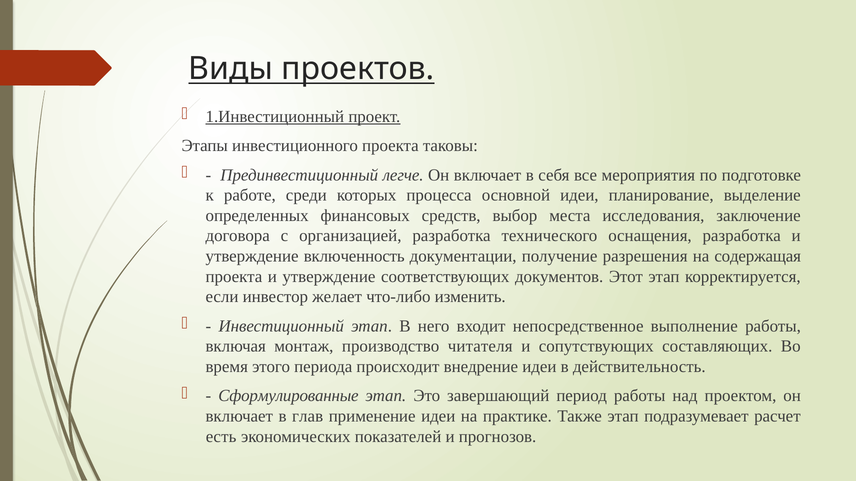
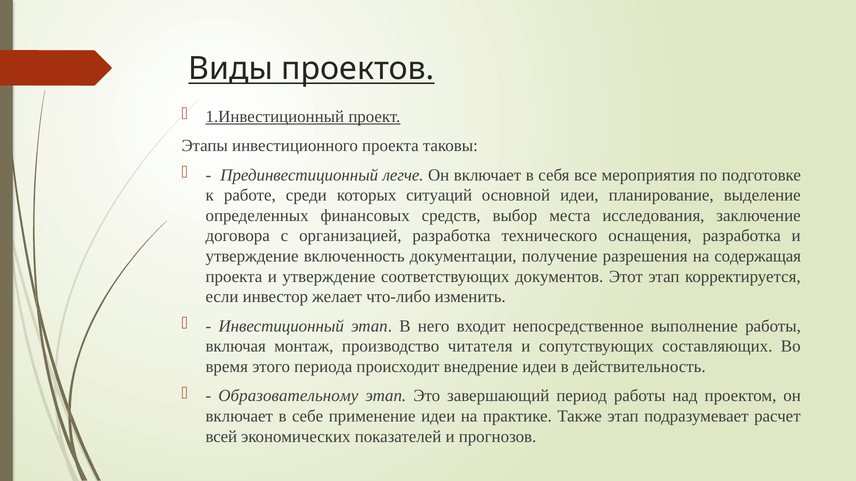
процесса: процесса -> ситуаций (439, 196)
Сформулированные: Сформулированные -> Образовательному (288, 396)
глав: глав -> себе (308, 417)
есть: есть -> всей (221, 437)
